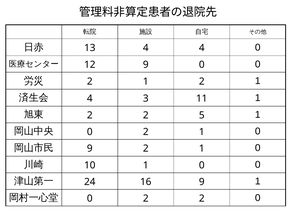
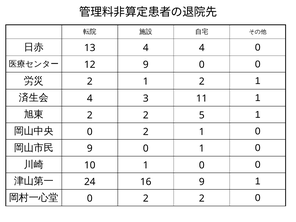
2: 2 -> 0 (146, 148)
